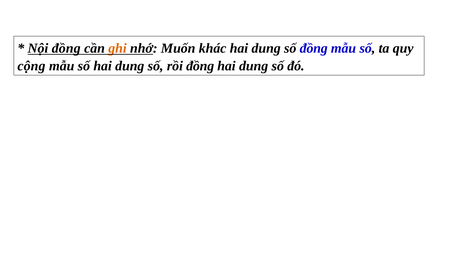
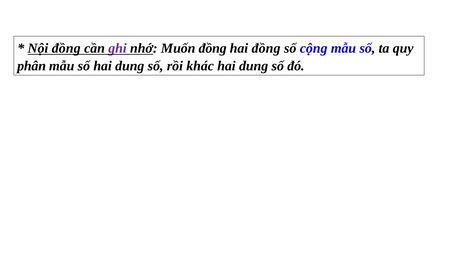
ghi colour: orange -> purple (117, 48)
Muốn khác: khác -> đồng (213, 48)
dung: dung -> đồng (266, 48)
số đồng: đồng -> cộng (314, 48)
cộng: cộng -> phân (32, 66)
rồi đồng: đồng -> khác (200, 66)
